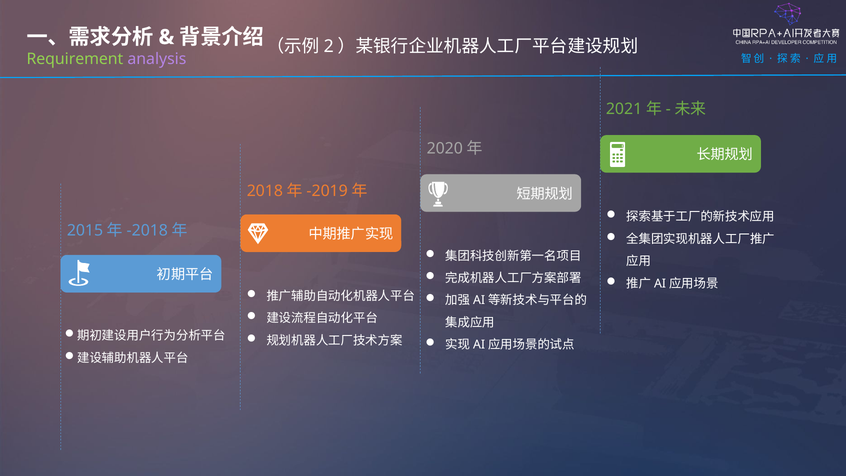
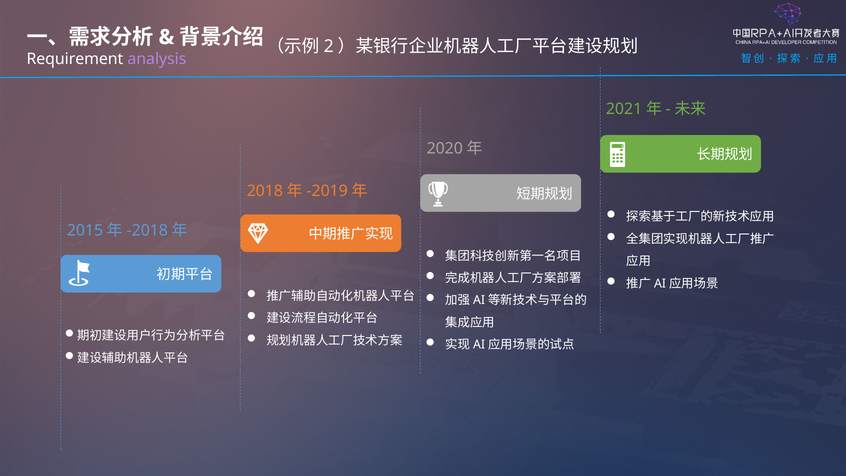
Requirement colour: light green -> white (75, 59)
